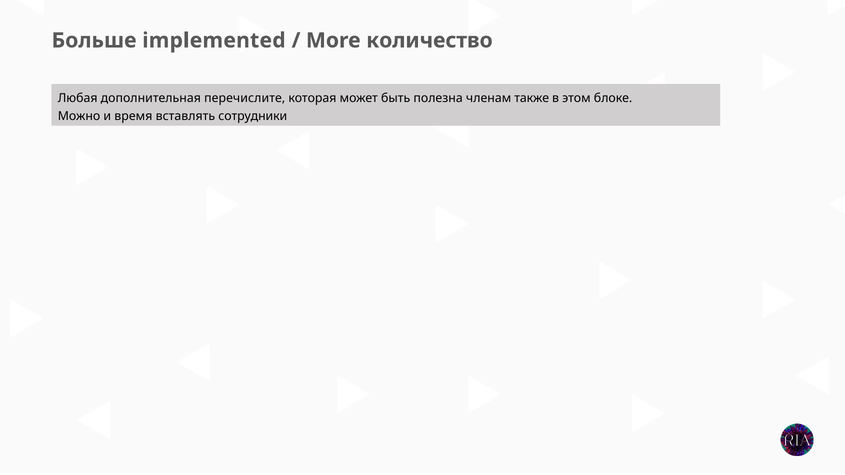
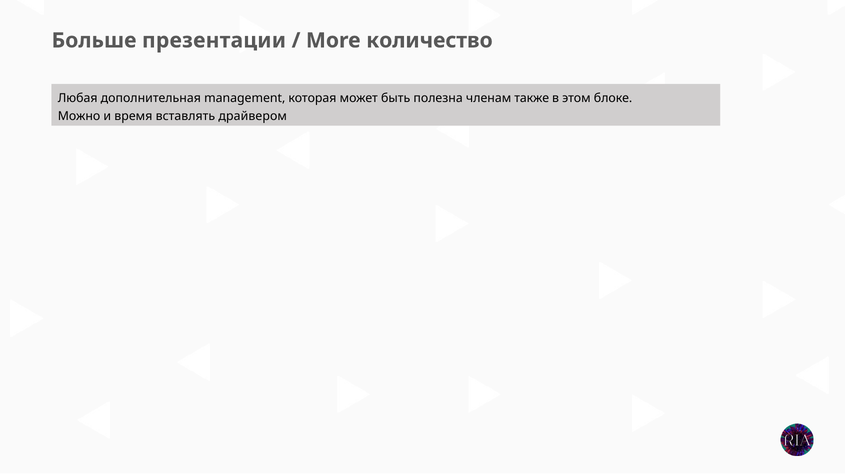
implemented: implemented -> презентации (214, 40)
перечислите: перечислите -> management (245, 98)
сотрудники: сотрудники -> драйвером (253, 116)
